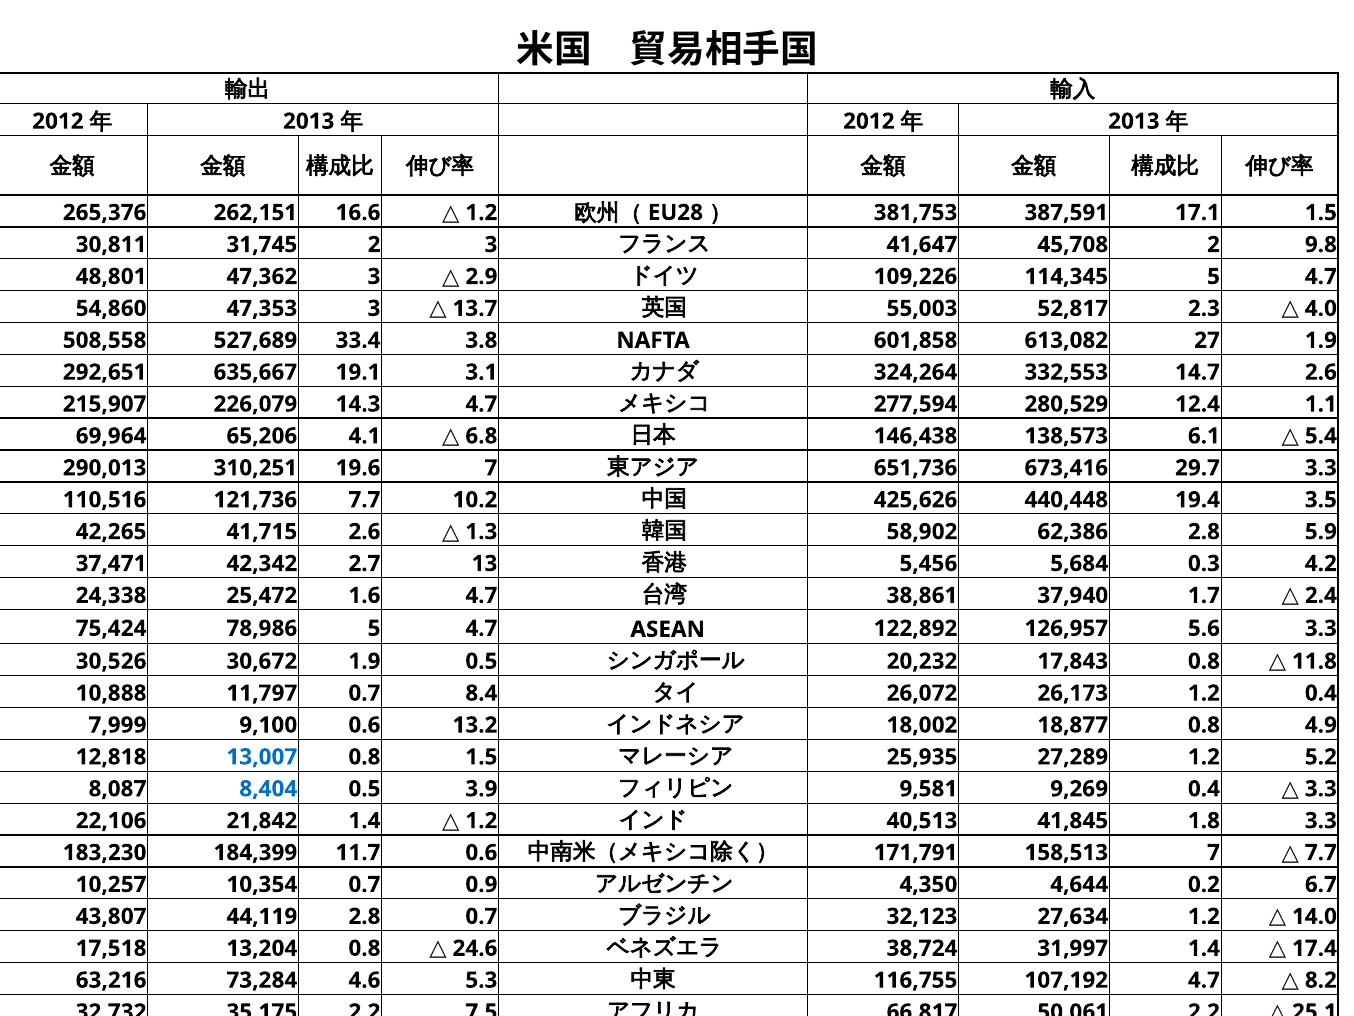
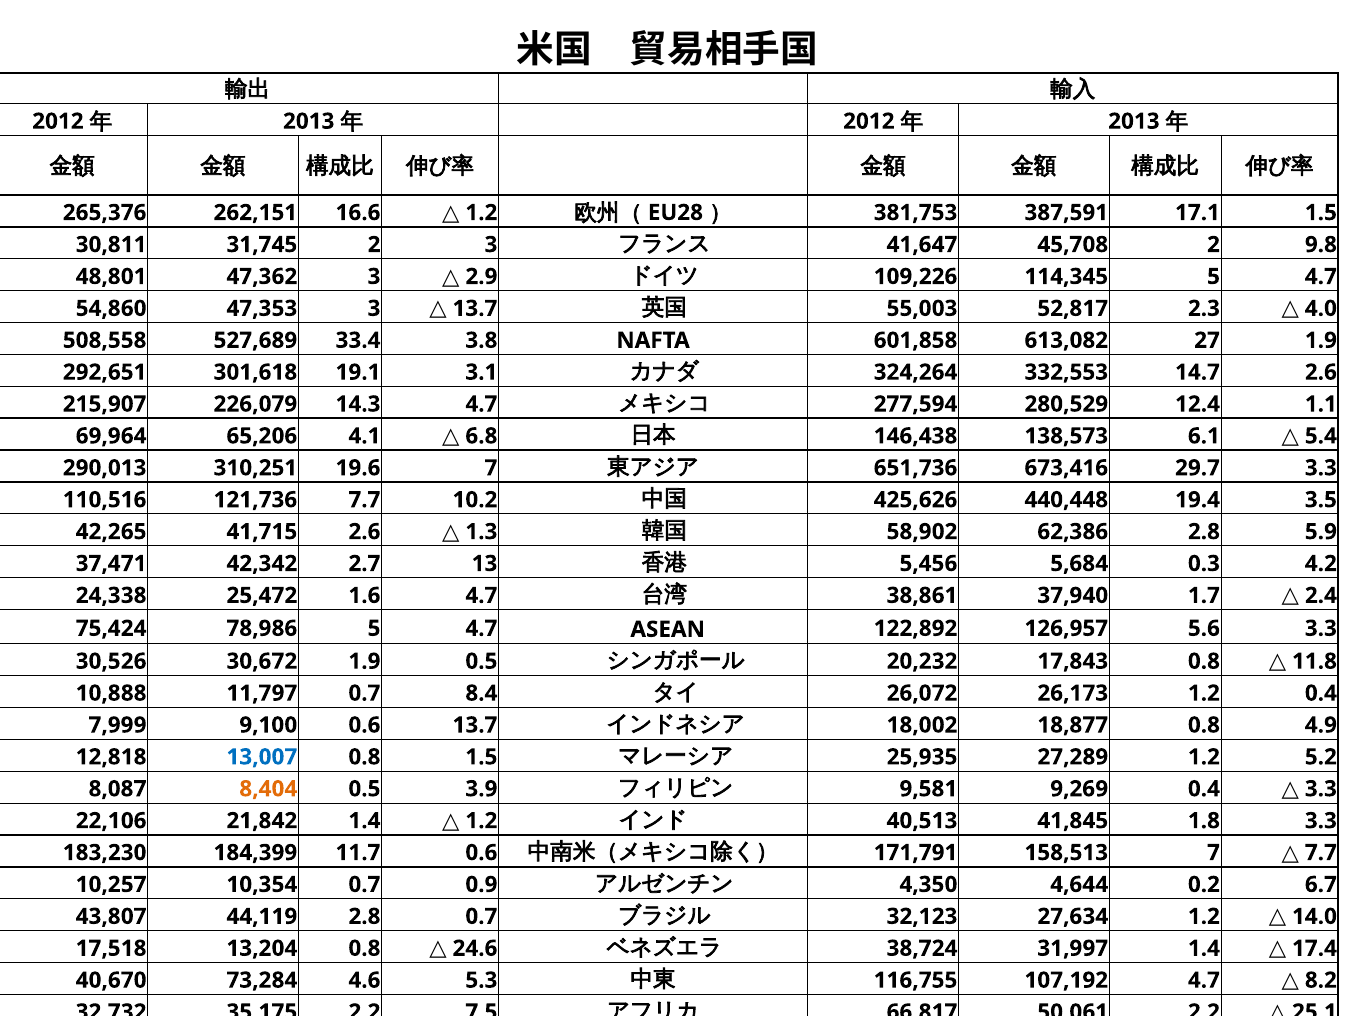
635,667: 635,667 -> 301,618 (255, 372)
0.6 13.2: 13.2 -> 13.7 (475, 725)
8,404 colour: blue -> orange (268, 788)
63,216: 63,216 -> 40,670 (111, 980)
